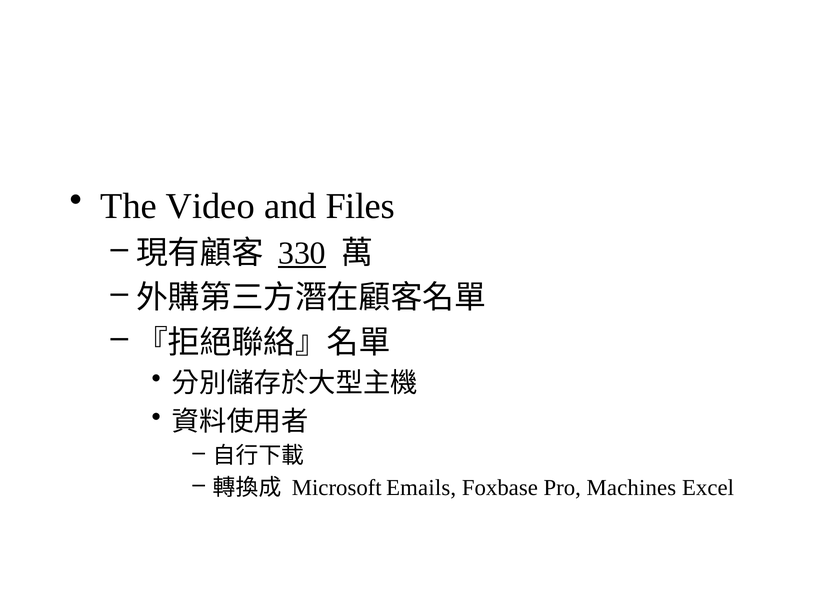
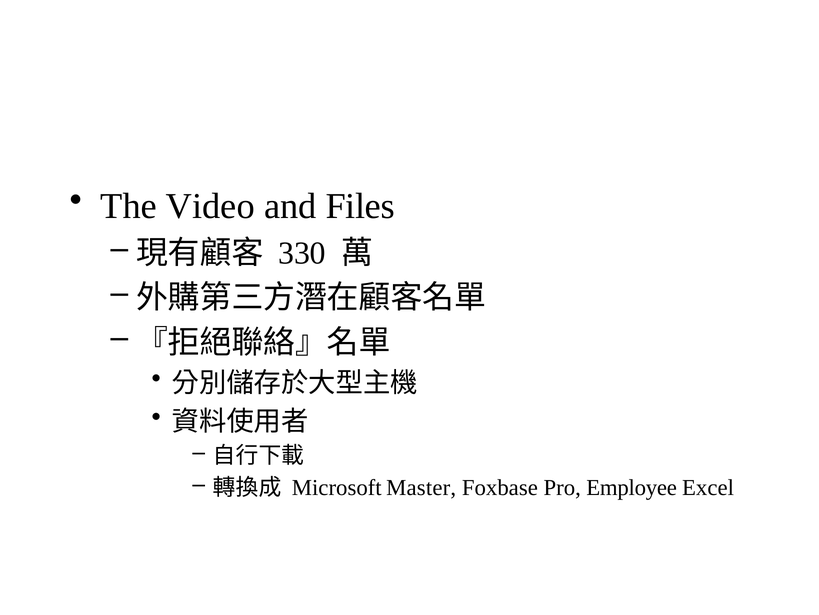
330 underline: present -> none (302, 253)
Emails: Emails -> Master (421, 487)
Machines: Machines -> Employee (632, 487)
